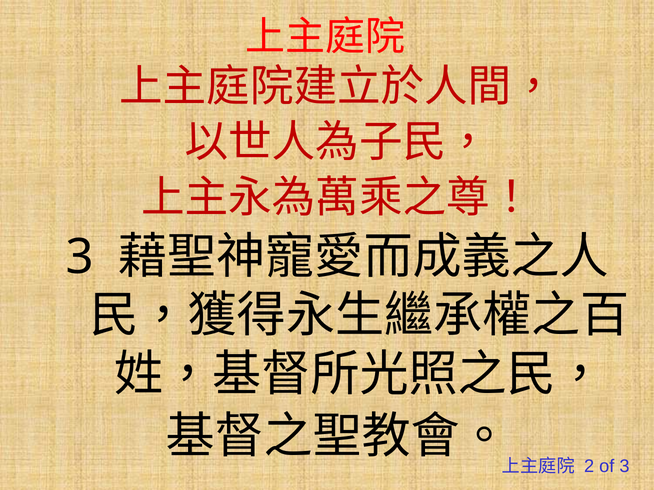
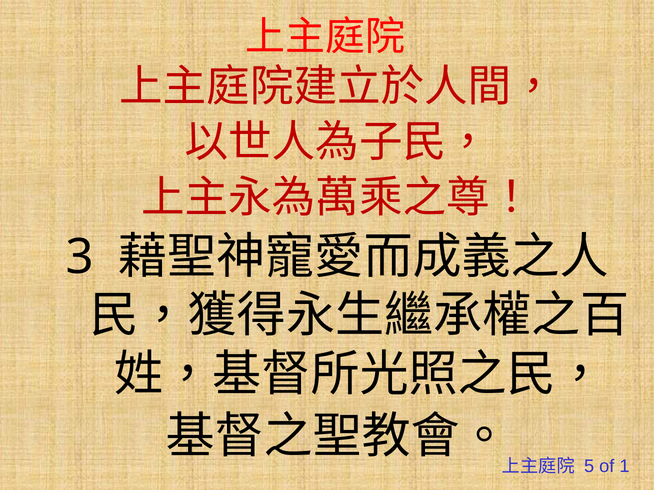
2: 2 -> 5 (589, 467)
of 3: 3 -> 1 (624, 467)
